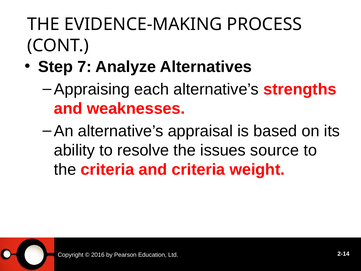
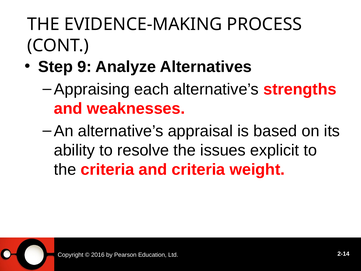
7: 7 -> 9 (84, 67)
source: source -> explicit (275, 150)
